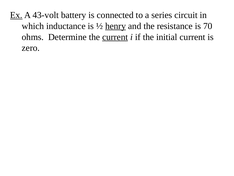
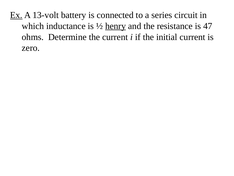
43-volt: 43-volt -> 13-volt (46, 15)
70: 70 -> 47 (208, 26)
current underline: present -> none (115, 37)
